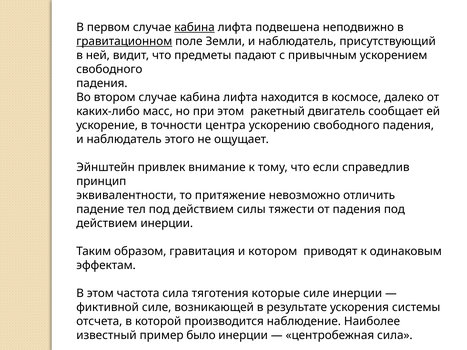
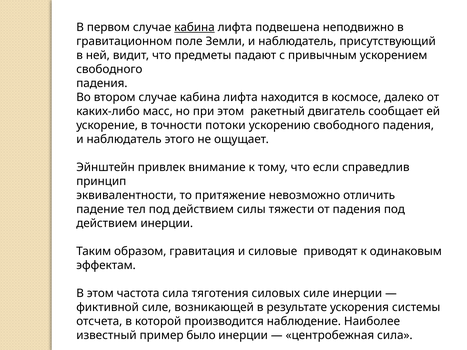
гравитационном underline: present -> none (124, 41)
центра: центра -> потоки (225, 125)
котором: котором -> силовые (273, 251)
которые: которые -> силовых (276, 293)
